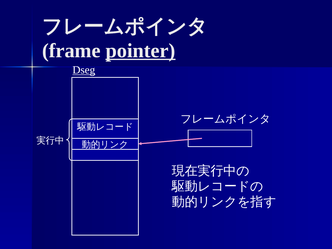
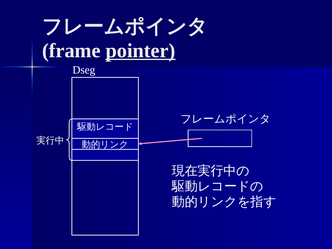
Dseg underline: present -> none (84, 70)
